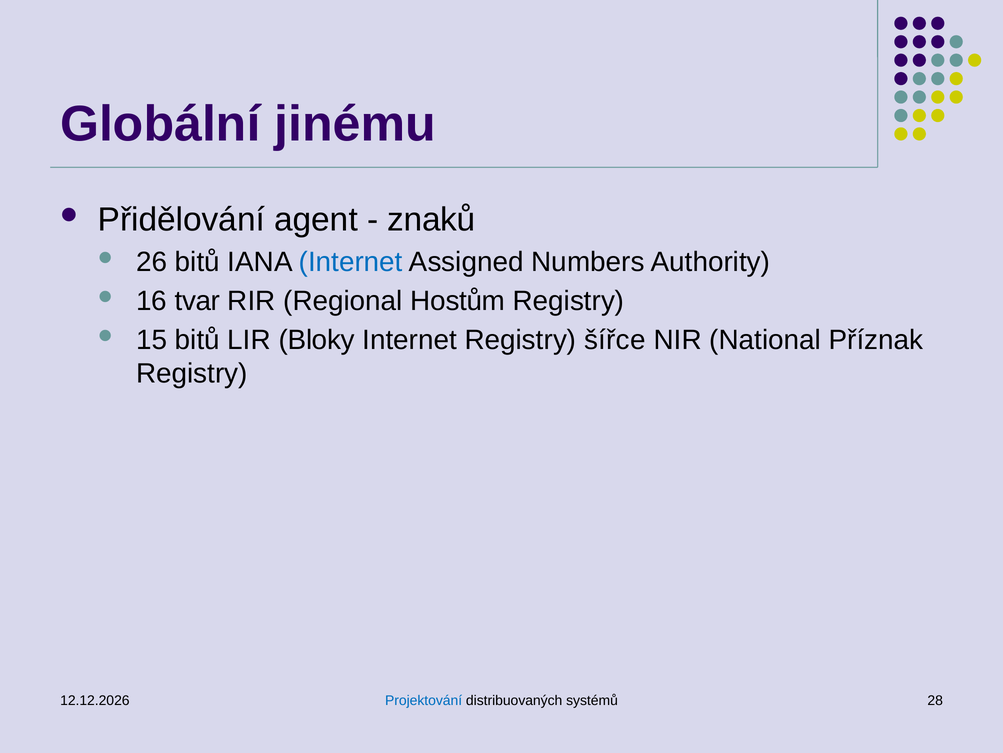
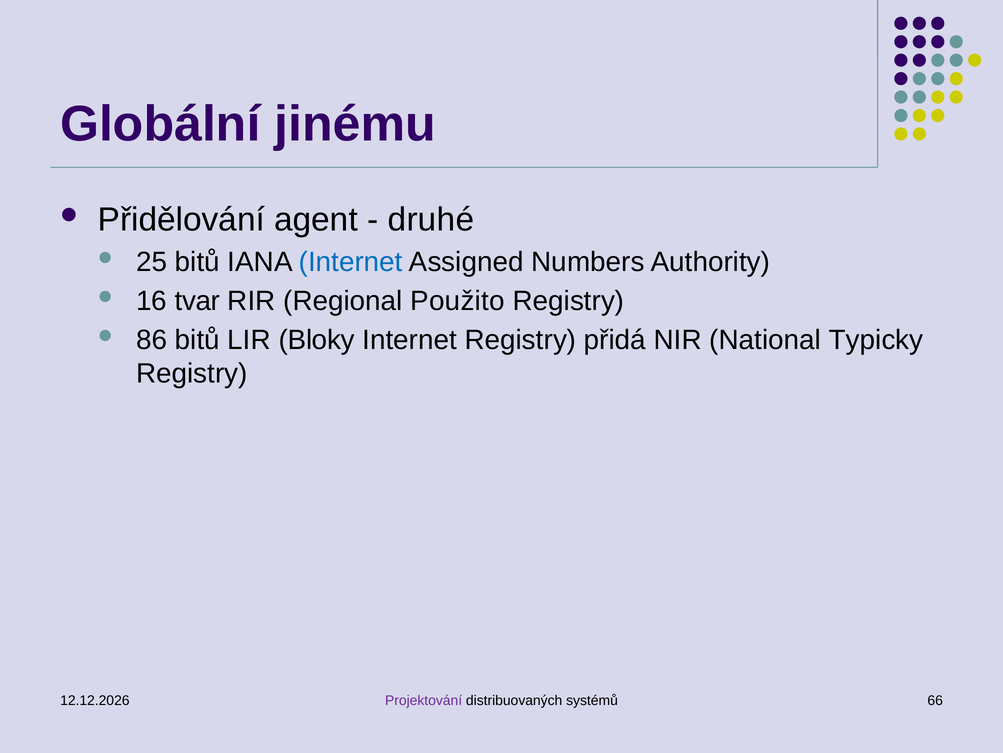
znaků: znaků -> druhé (431, 220)
26: 26 -> 25 (152, 262)
Hostům: Hostům -> Použito (458, 301)
15: 15 -> 86 (152, 340)
šířce: šířce -> přidá (615, 340)
Příznak: Příznak -> Typicky (876, 340)
Projektování colour: blue -> purple (424, 700)
28: 28 -> 66 (935, 700)
